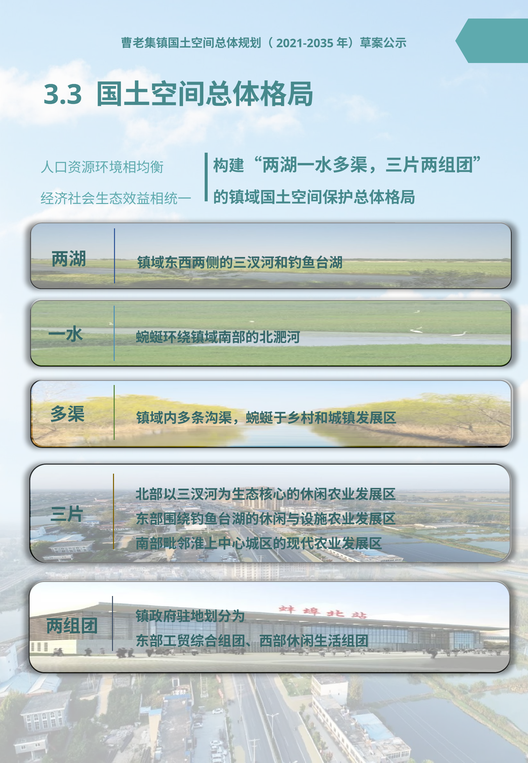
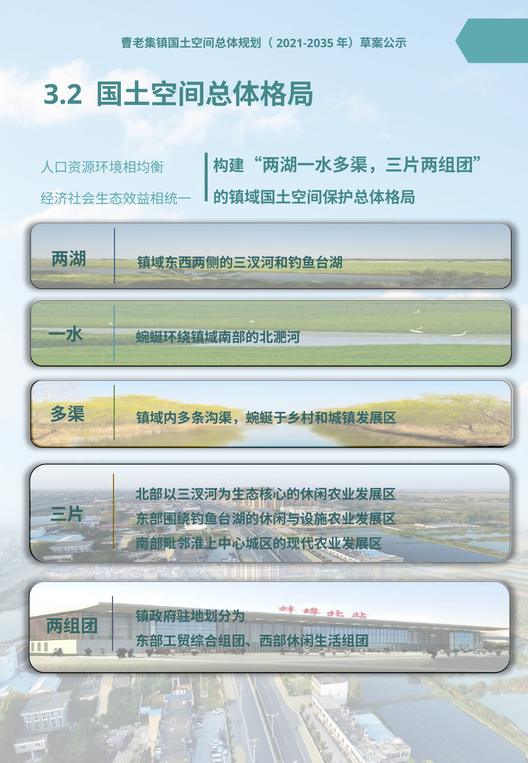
3.3: 3.3 -> 3.2 (63, 95)
